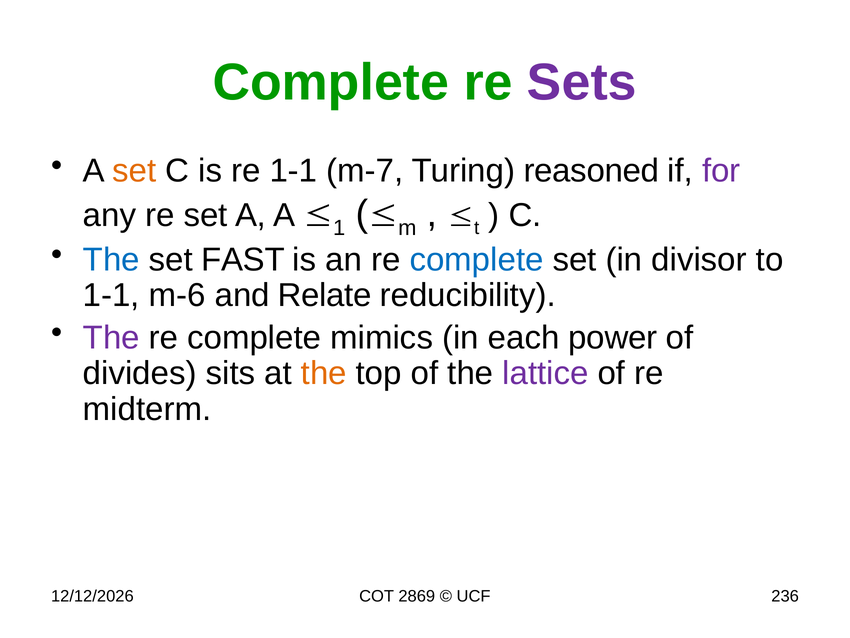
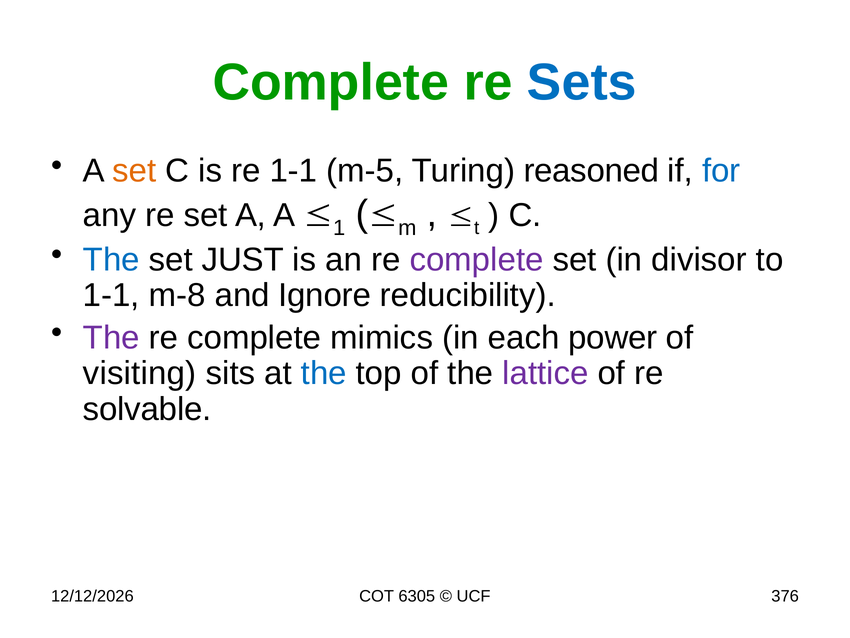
Sets colour: purple -> blue (582, 82)
m-7: m-7 -> m-5 (365, 171)
for colour: purple -> blue (721, 171)
FAST: FAST -> JUST (243, 259)
complete colour: blue -> purple (477, 259)
m-6: m-6 -> m-8 (177, 295)
Relate: Relate -> Ignore (325, 295)
divides: divides -> visiting (140, 373)
the colour: orange -> blue (324, 373)
midterm: midterm -> solvable (147, 409)
2869: 2869 -> 6305 (417, 596)
236: 236 -> 376 (785, 596)
